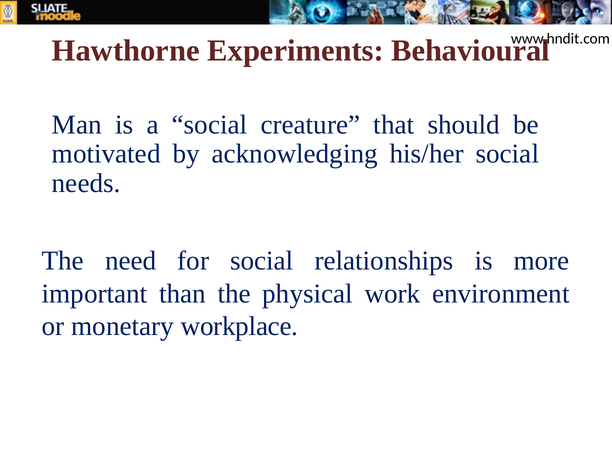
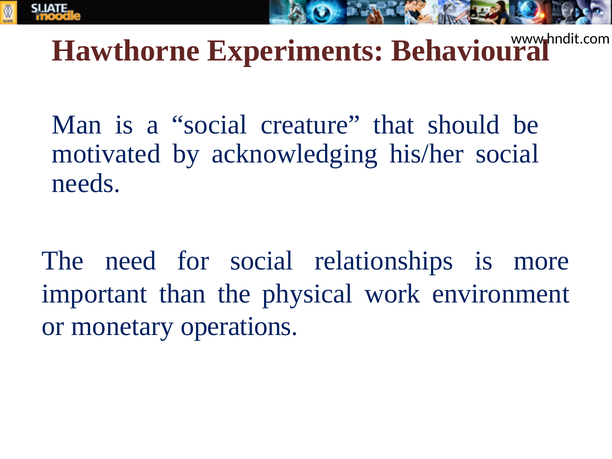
workplace: workplace -> operations (239, 326)
